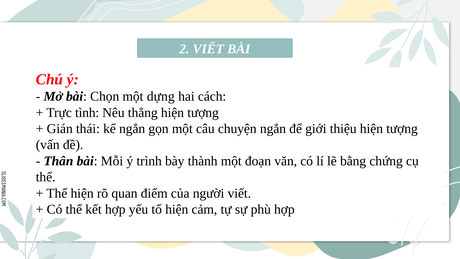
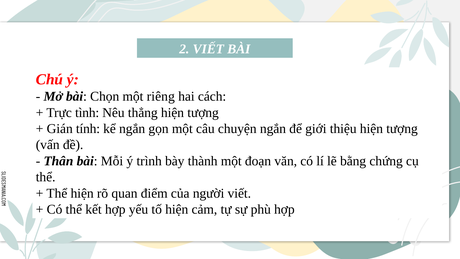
dựng: dựng -> riêng (161, 96)
thái: thái -> tính (88, 129)
